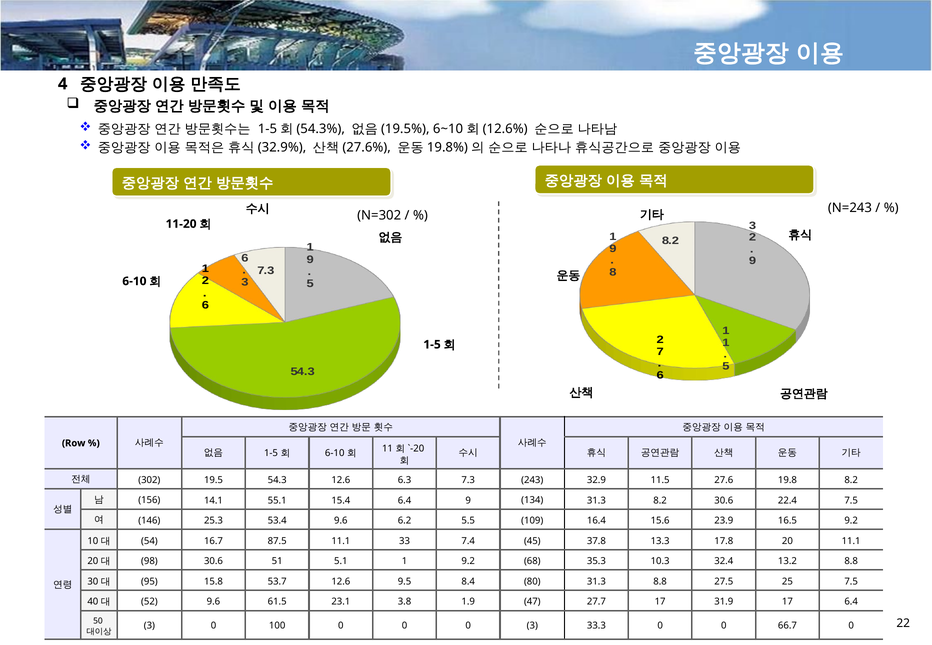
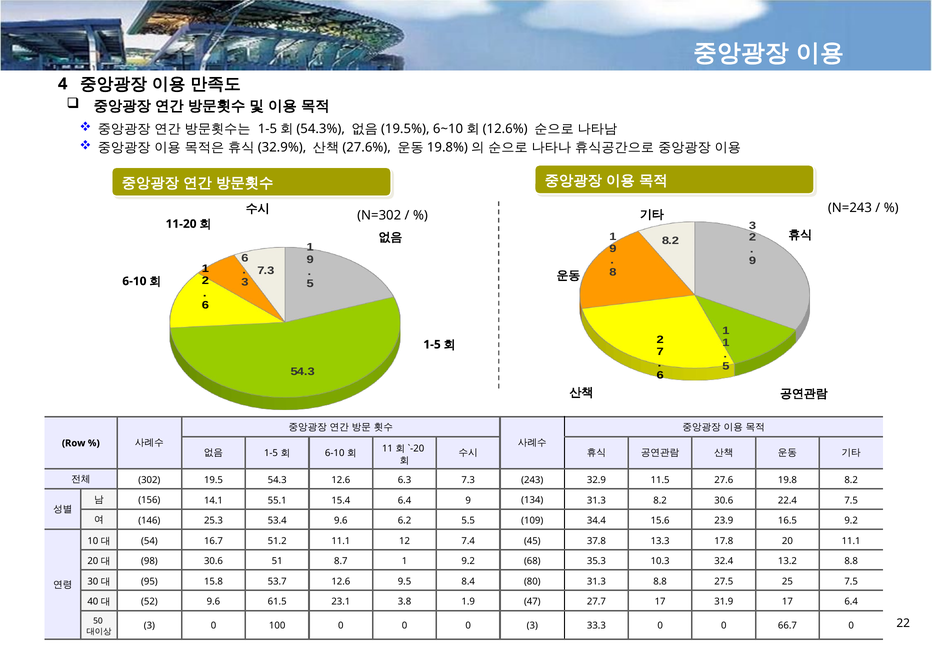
16.4: 16.4 -> 34.4 (596, 521)
87.5: 87.5 -> 51.2 (277, 541)
33: 33 -> 12 (405, 541)
5.1: 5.1 -> 8.7 (341, 561)
